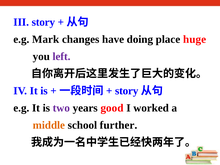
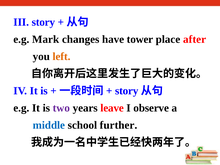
doing: doing -> tower (140, 39)
huge: huge -> after (195, 39)
left colour: purple -> orange (62, 56)
good: good -> leave (112, 108)
worked: worked -> observe (151, 108)
middle colour: orange -> blue (49, 125)
